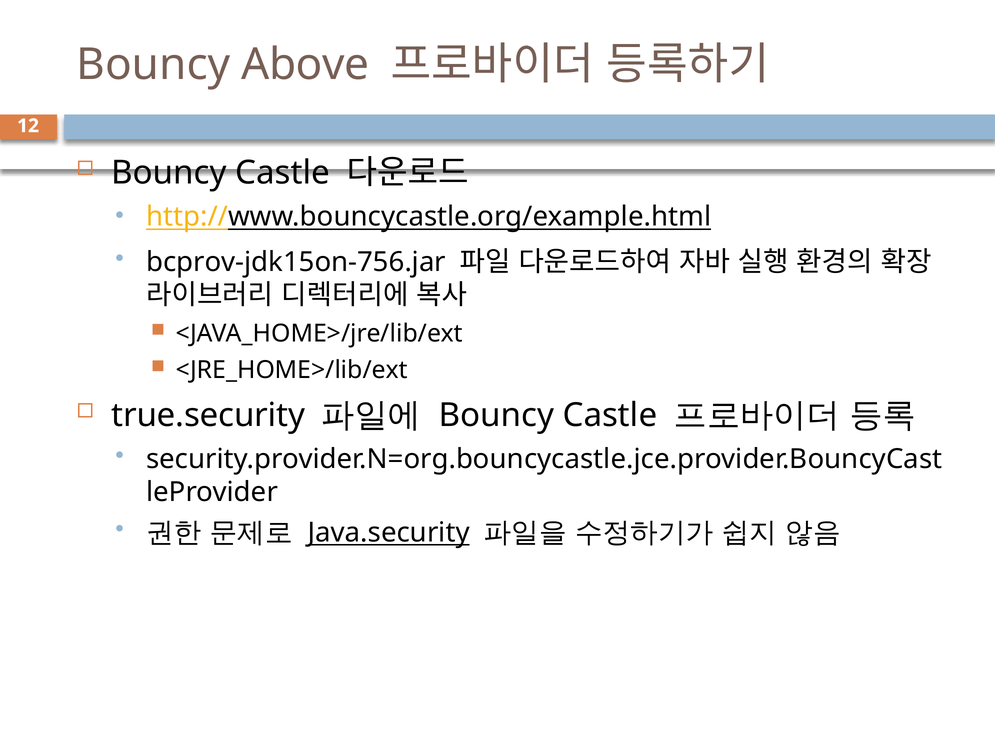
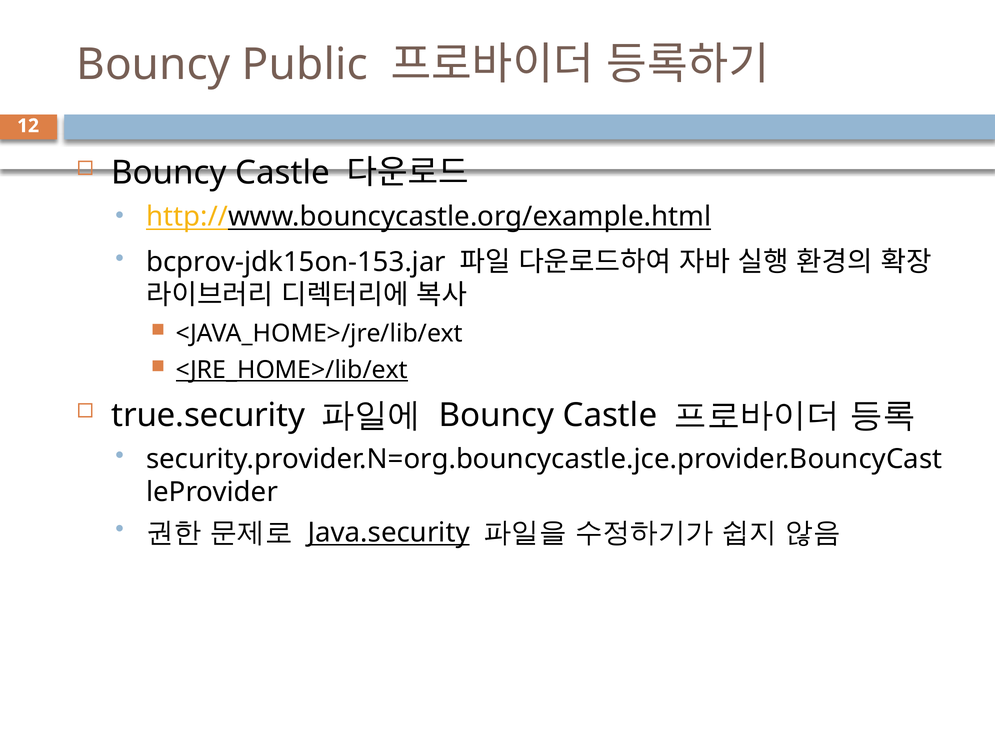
Above: Above -> Public (305, 65)
bcprov-jdk15on-756.jar: bcprov-jdk15on-756.jar -> bcprov-jdk15on-153.jar (296, 262)
<JRE_HOME>/lib/ext underline: none -> present (292, 370)
